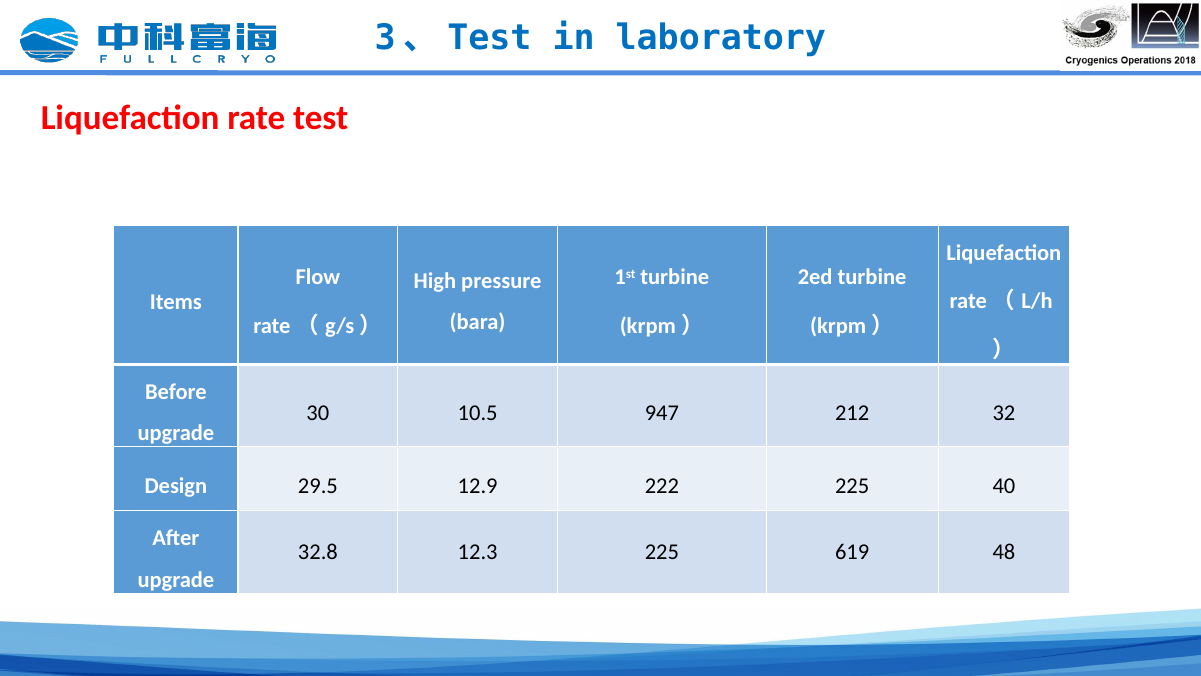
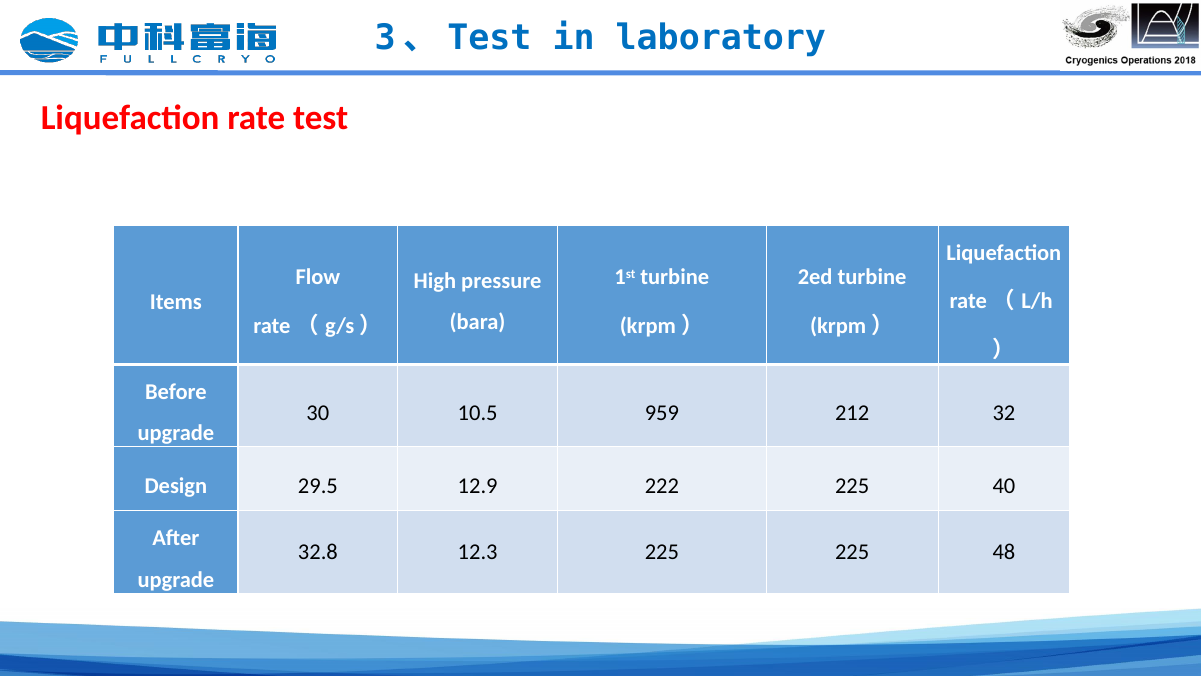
947: 947 -> 959 (662, 412)
225 619: 619 -> 225 (852, 552)
